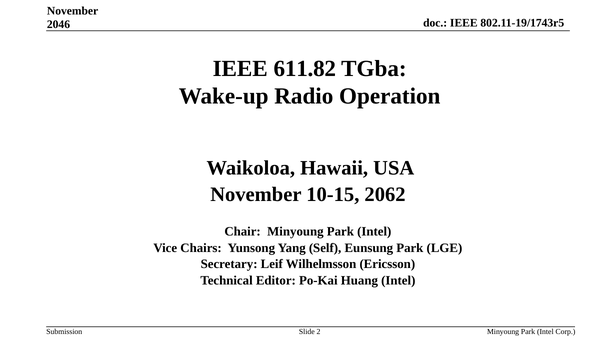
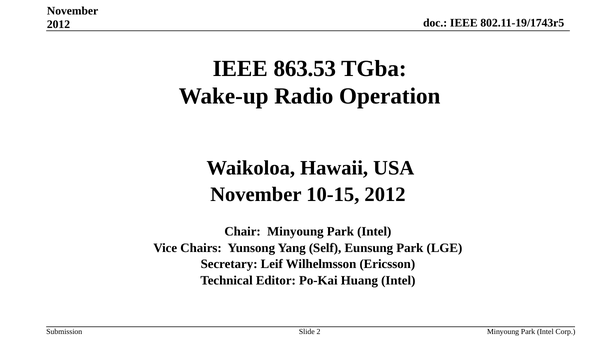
2046: 2046 -> 2012 (58, 25)
611.82: 611.82 -> 863.53 (305, 69)
10-15 2062: 2062 -> 2012 (385, 195)
